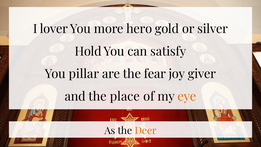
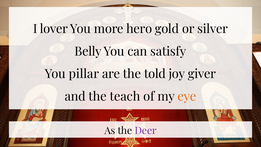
Hold: Hold -> Belly (88, 51)
fear: fear -> told (155, 74)
place: place -> teach (125, 96)
Deer colour: orange -> purple (146, 131)
